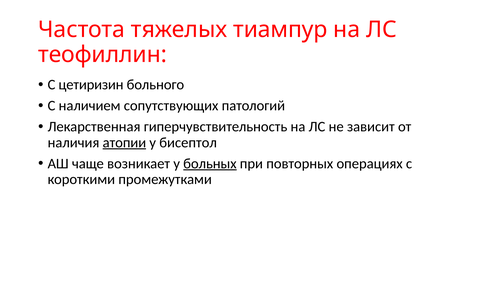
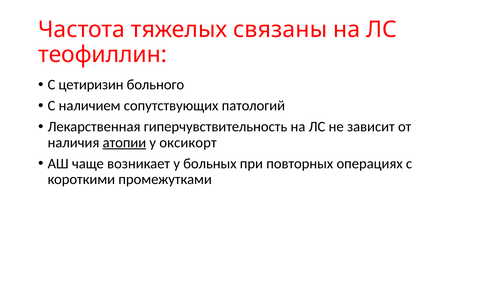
тиампур: тиампур -> связаны (280, 30)
бисептол: бисептол -> оксикорт (188, 143)
больных underline: present -> none (210, 164)
